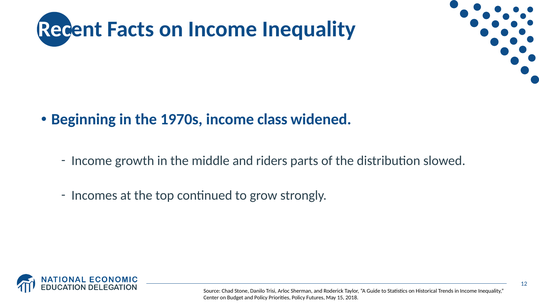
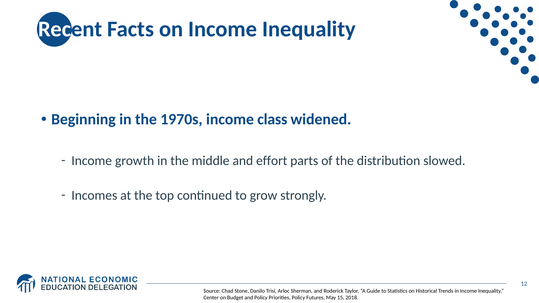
riders: riders -> effort (272, 161)
